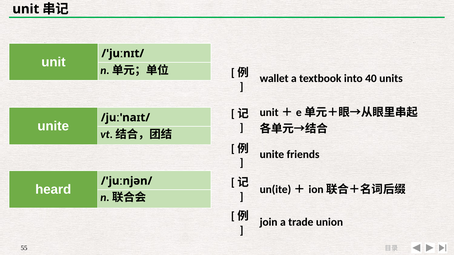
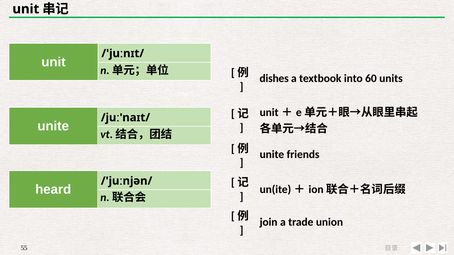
wallet: wallet -> dishes (274, 79)
40: 40 -> 60 (371, 79)
